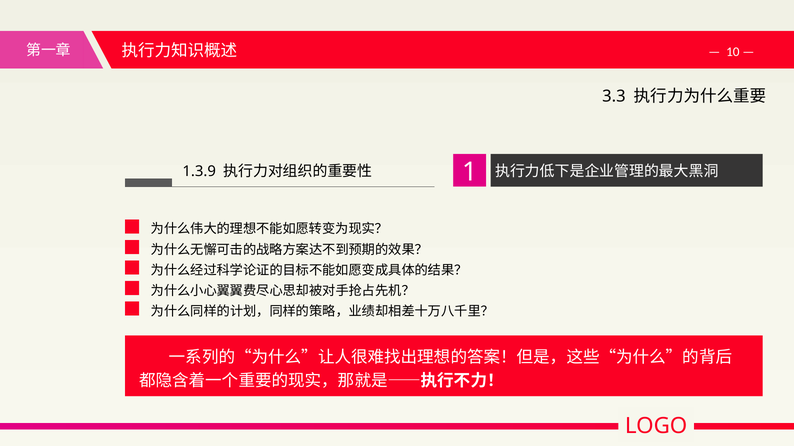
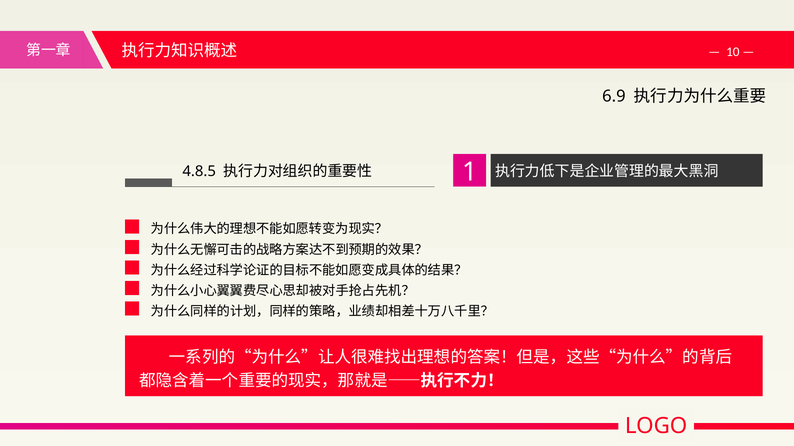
3.3: 3.3 -> 6.9 (614, 97)
1.3.9: 1.3.9 -> 4.8.5 (199, 172)
